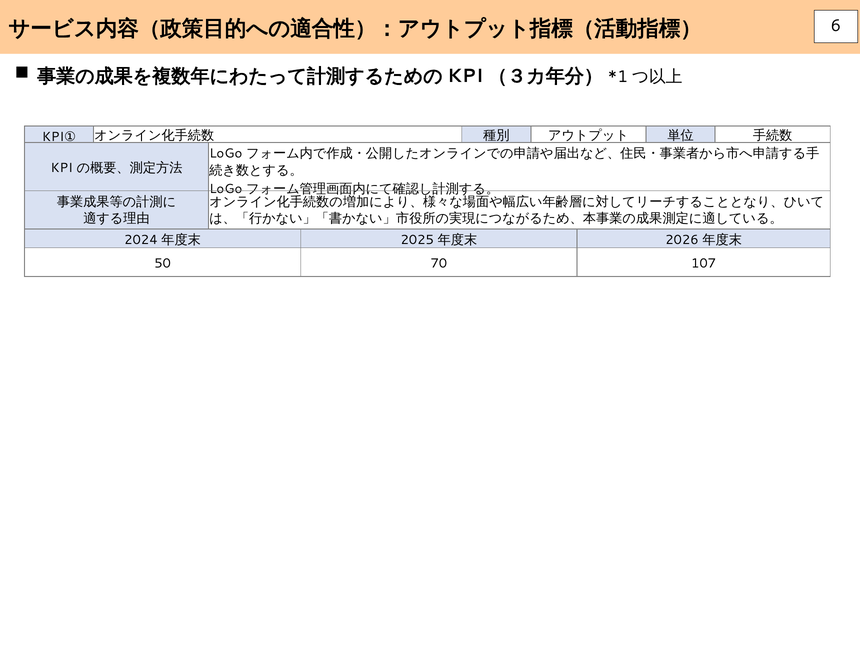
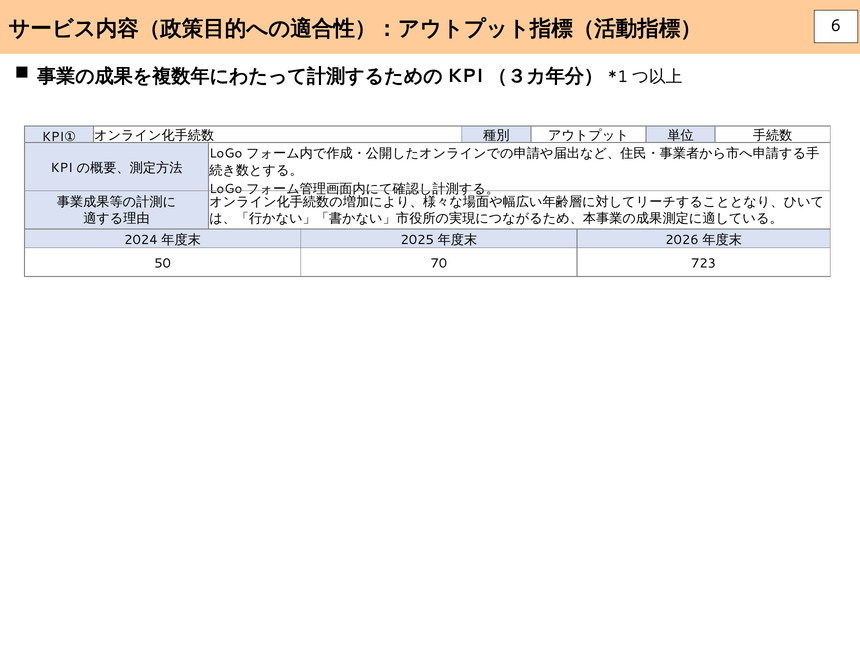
107: 107 -> 723 (704, 263)
